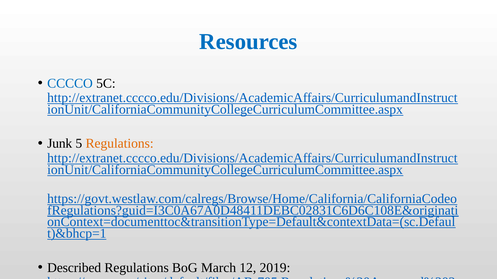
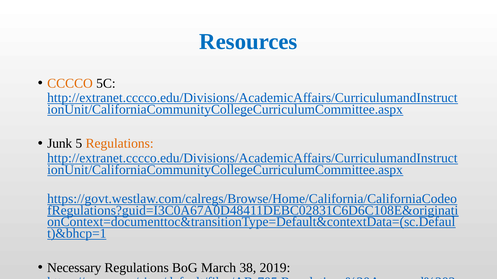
CCCCO colour: blue -> orange (70, 83)
Described: Described -> Necessary (74, 268)
12: 12 -> 38 (248, 268)
